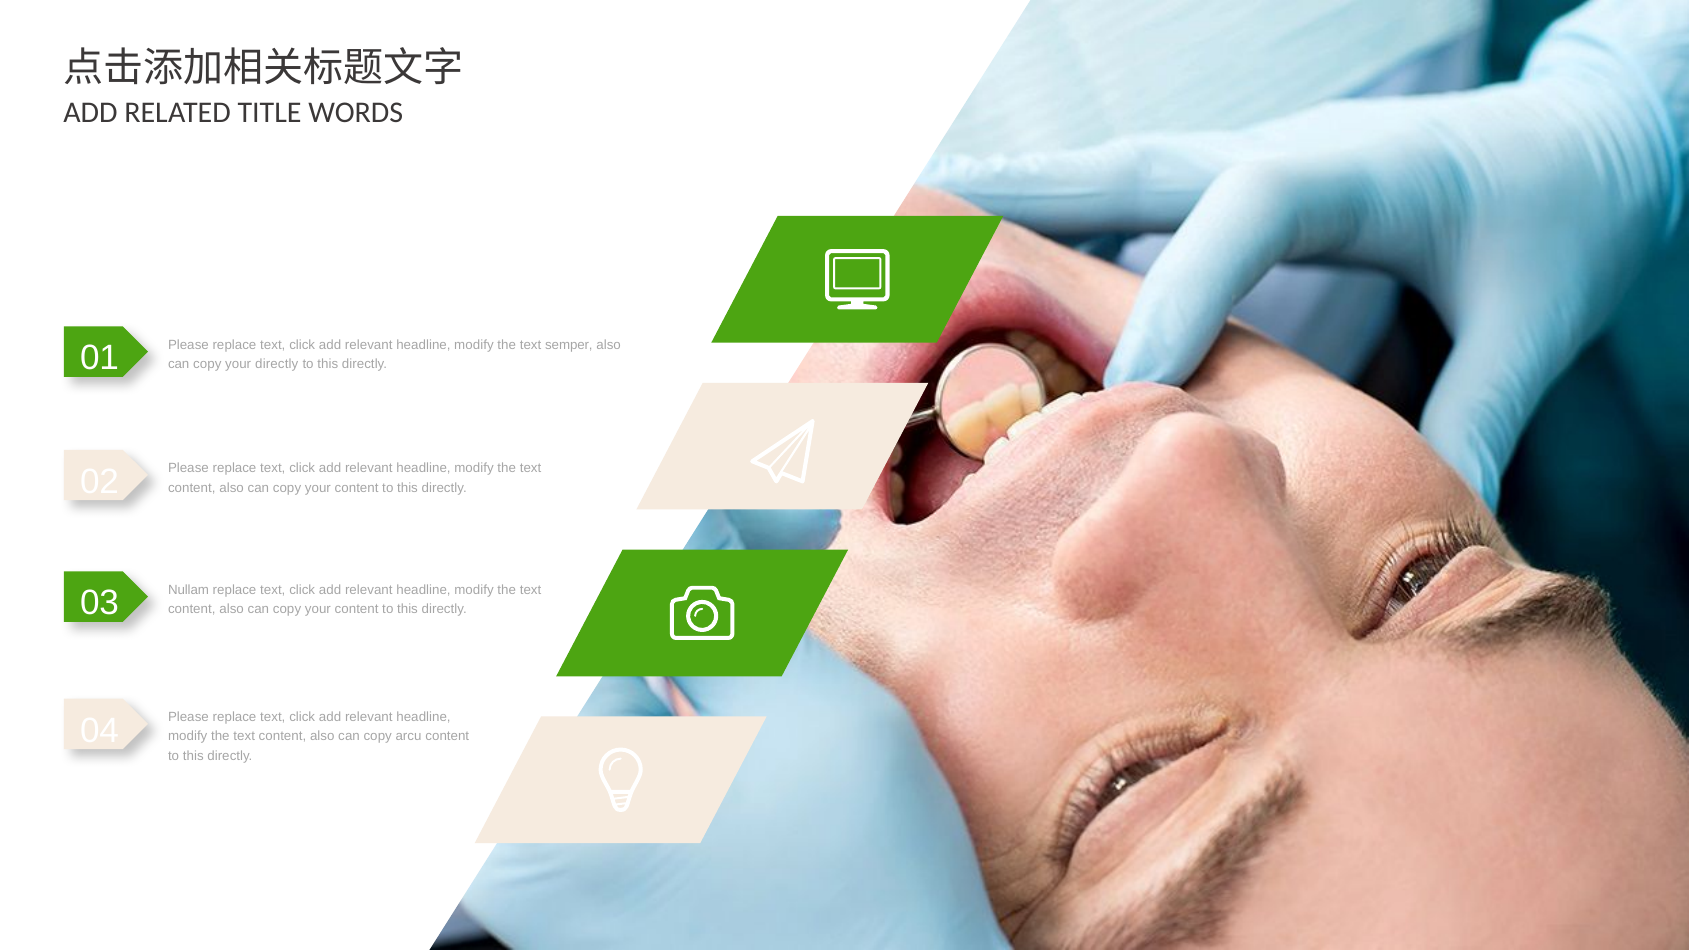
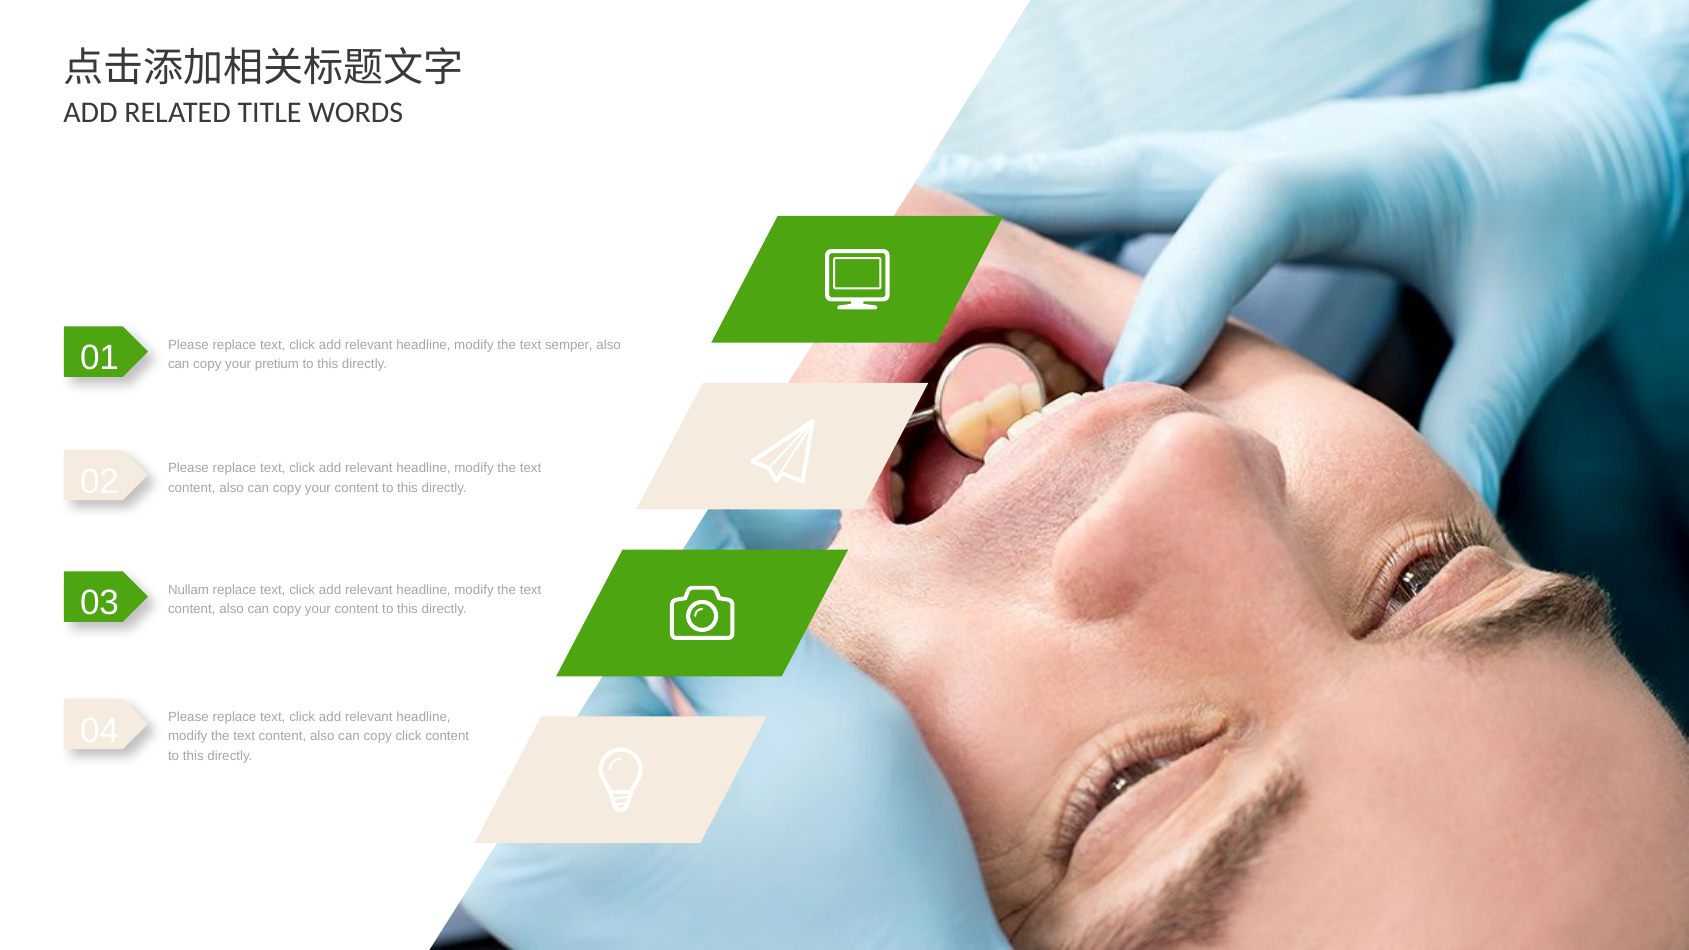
your directly: directly -> pretium (277, 364)
copy arcu: arcu -> click (409, 737)
